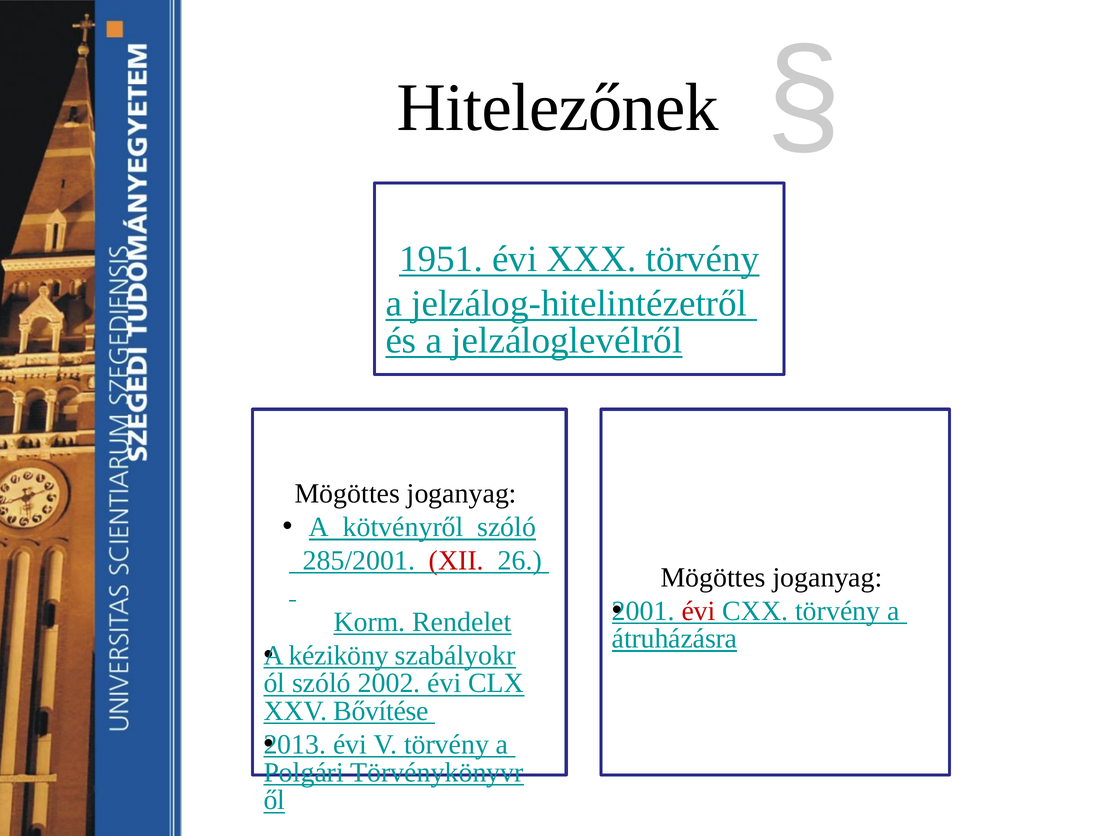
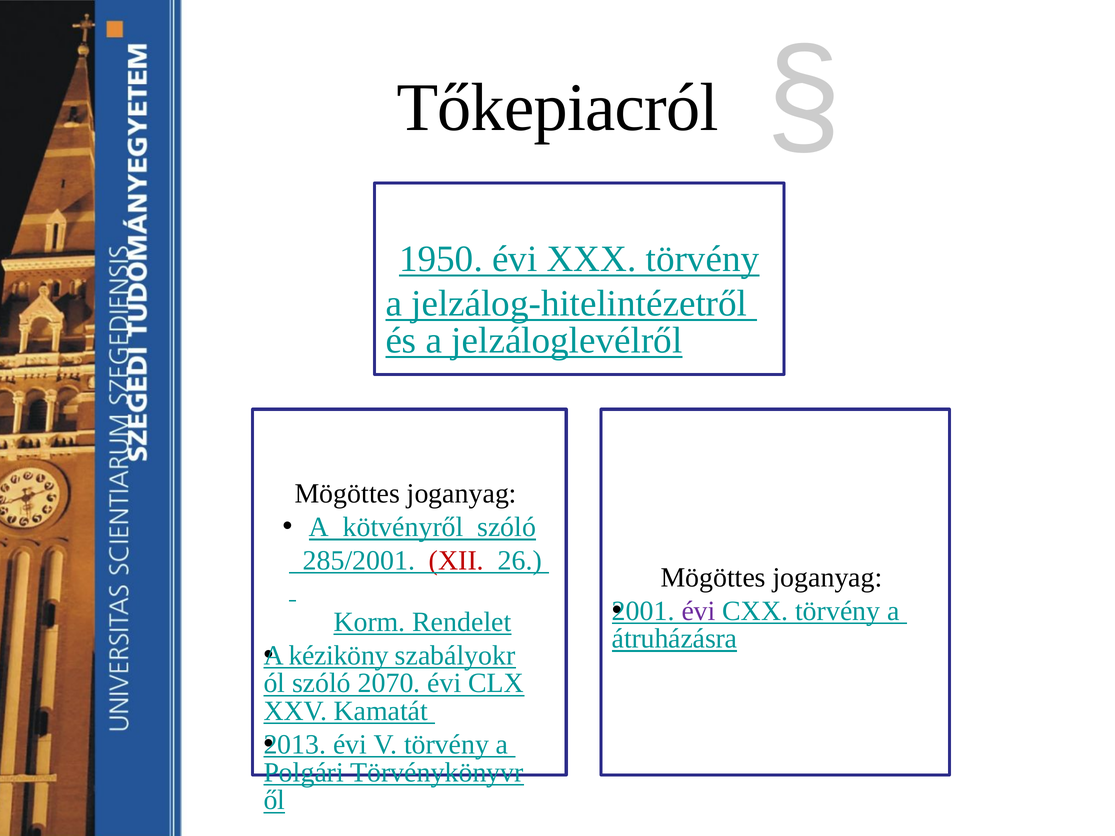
Hitelezőnek: Hitelezőnek -> Tőkepiacról (558, 108)
1951: 1951 -> 1950 (441, 259)
évi colour: red -> purple (699, 611)
2002: 2002 -> 2070 (389, 683)
Bővítése: Bővítése -> Kamatát (381, 711)
